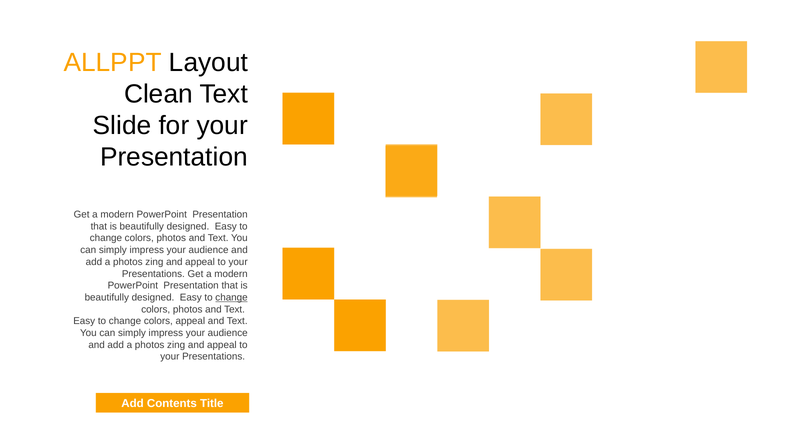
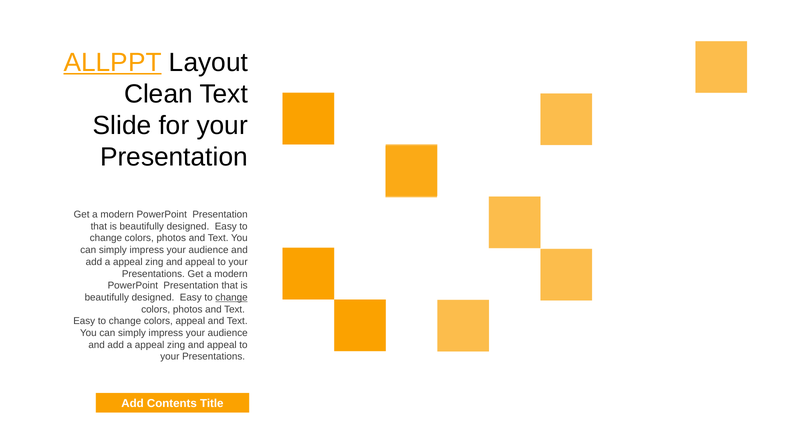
ALLPPT underline: none -> present (113, 62)
photos: photos -> appeal (128, 262)
photos: photos -> appeal (150, 345)
